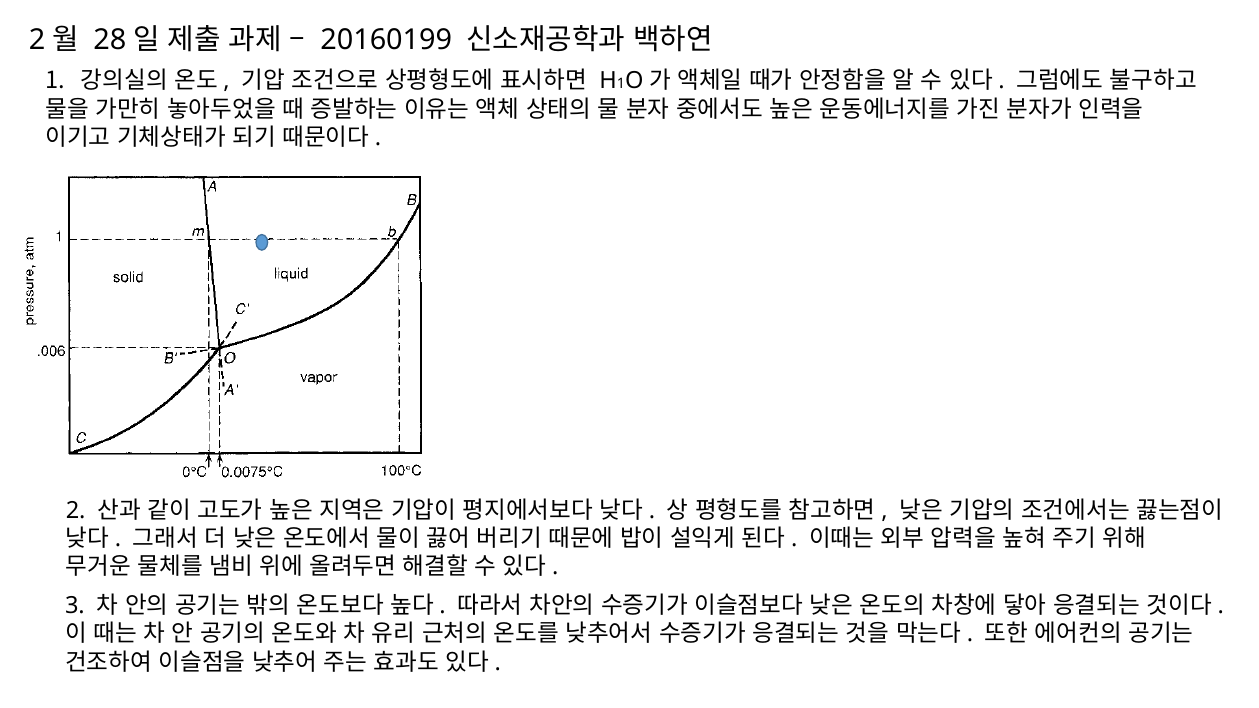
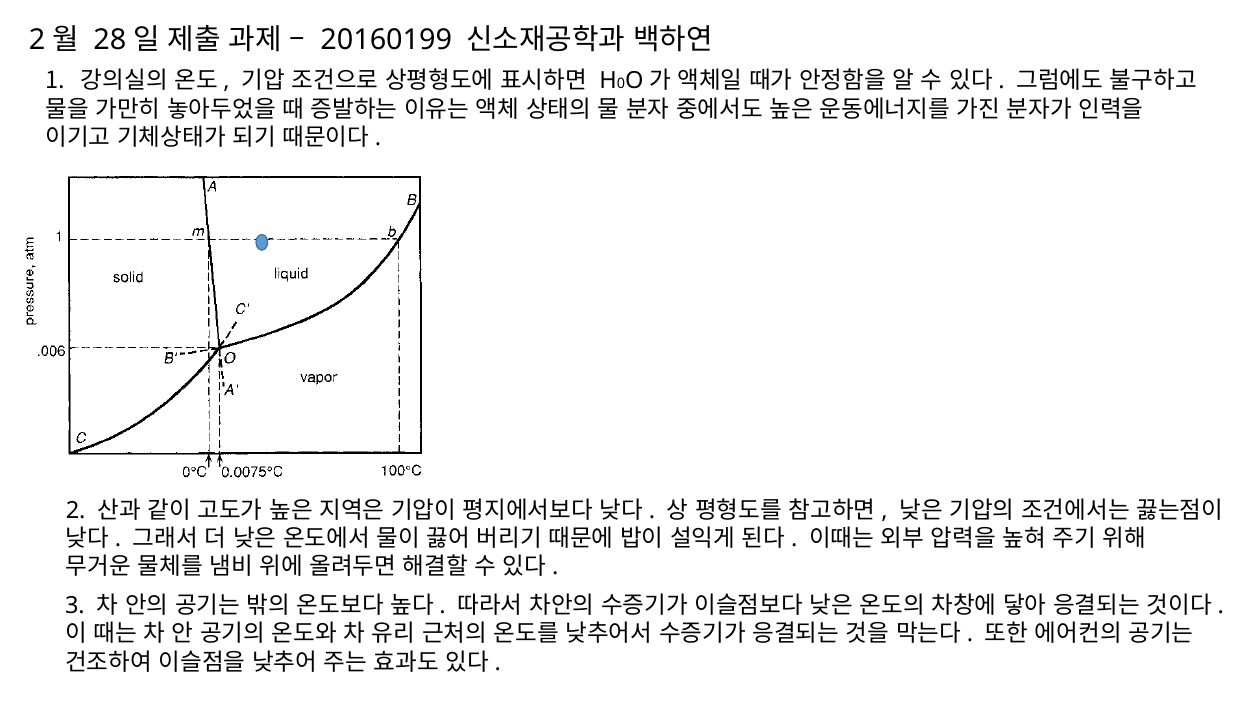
1: 1 -> 0 (621, 84)
